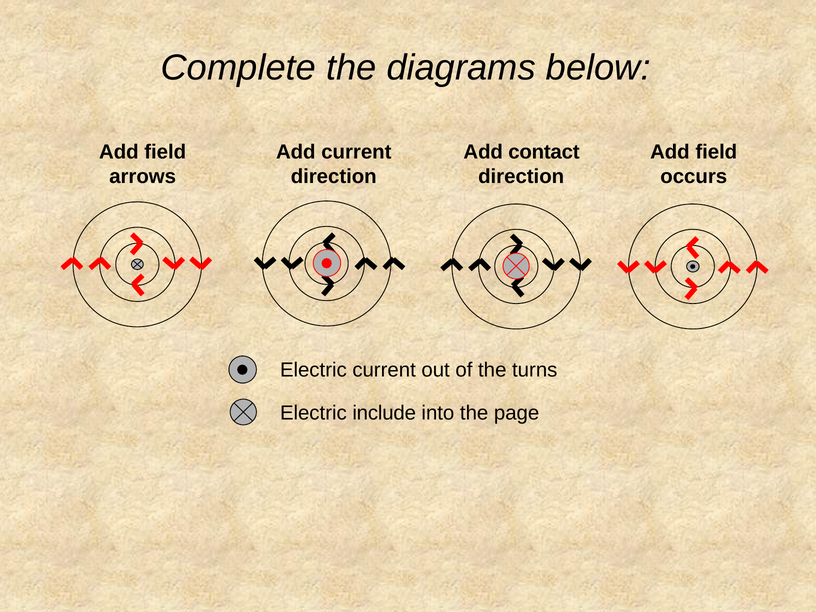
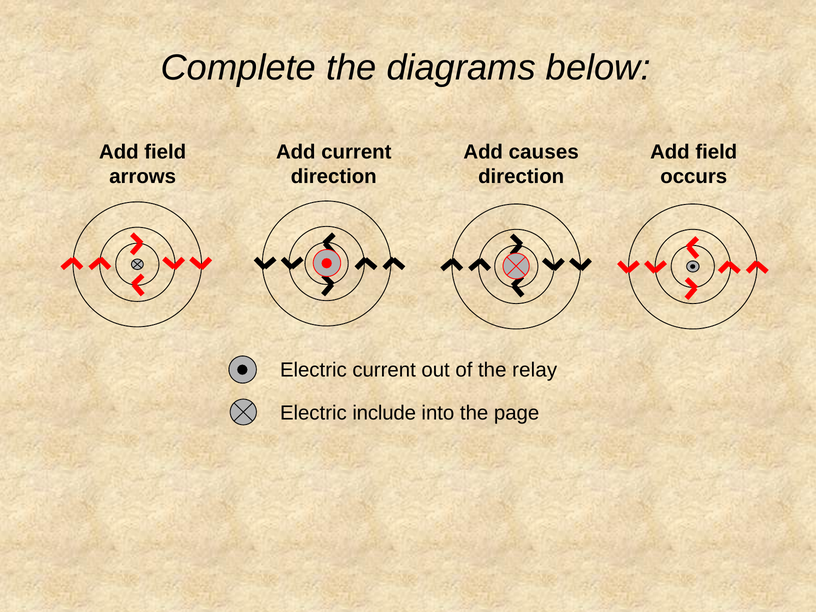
contact: contact -> causes (544, 152)
turns: turns -> relay (535, 370)
